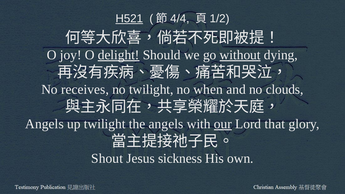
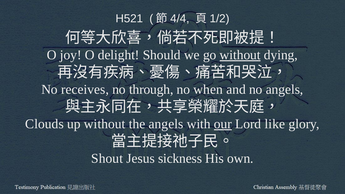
H521 underline: present -> none (129, 19)
delight underline: present -> none (119, 55)
no twilight: twilight -> through (151, 90)
no clouds: clouds -> angels (285, 90)
Angels: Angels -> Clouds (44, 124)
up twilight: twilight -> without (105, 124)
that: that -> like (275, 124)
